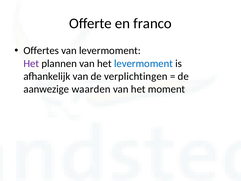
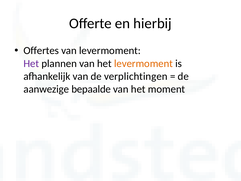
franco: franco -> hierbij (153, 23)
levermoment colour: blue -> orange (143, 63)
waarden: waarden -> bepaalde (91, 89)
